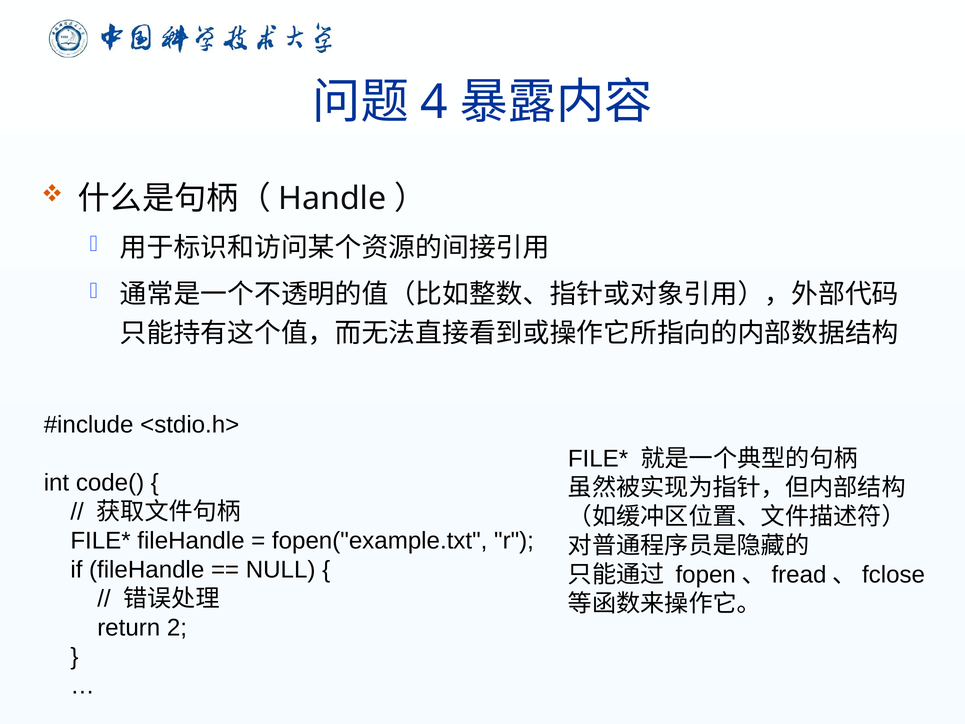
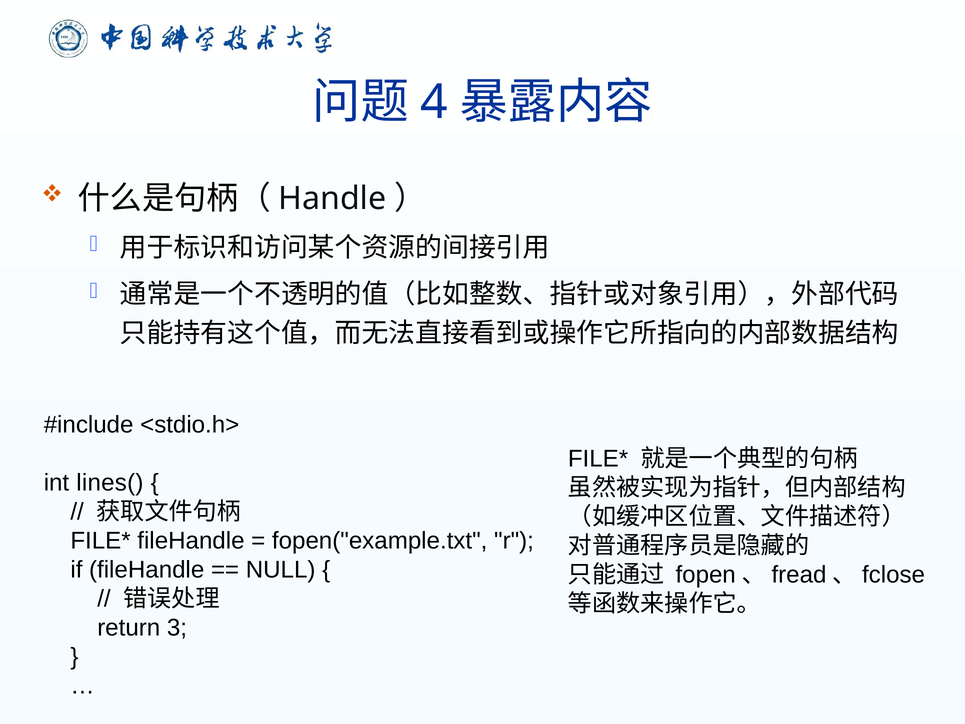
code(: code( -> lines( (110, 483)
2: 2 -> 3 (177, 627)
